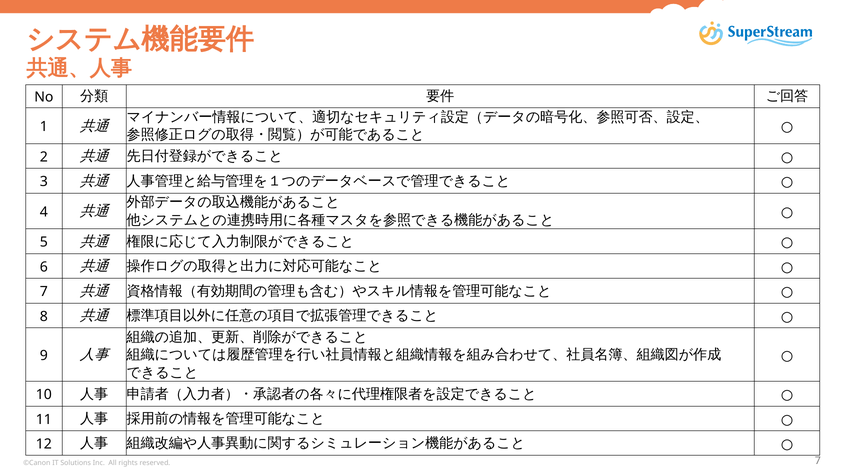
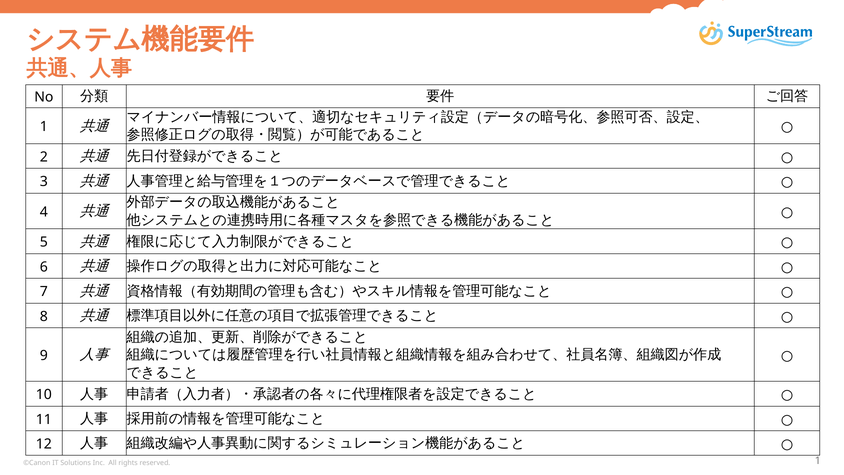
reserved 7: 7 -> 1 (818, 460)
